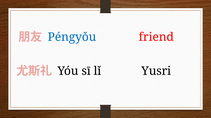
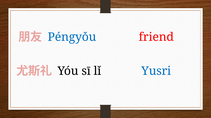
Yusri colour: black -> blue (156, 72)
